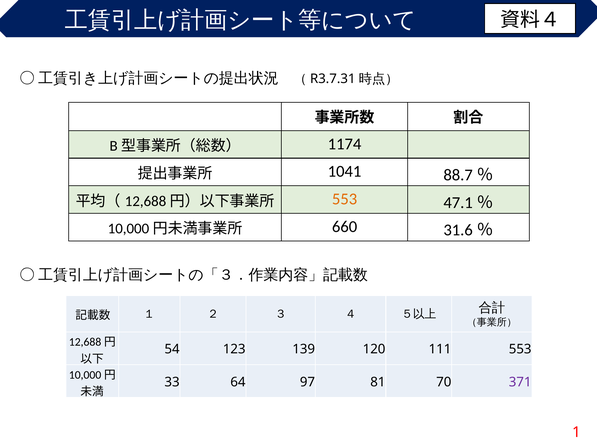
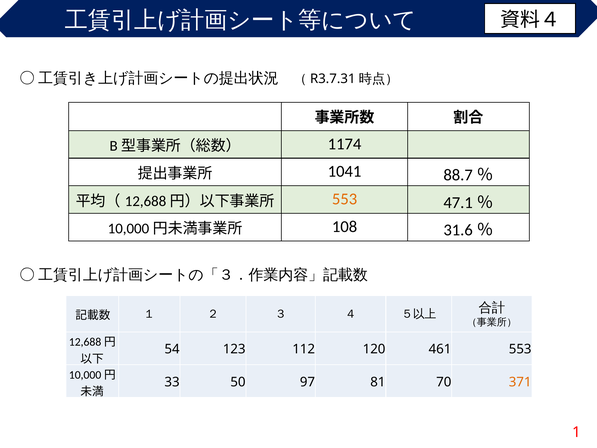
660: 660 -> 108 (345, 227)
139: 139 -> 112 (304, 349)
111: 111 -> 461 (440, 349)
64: 64 -> 50 (238, 382)
371 colour: purple -> orange (520, 382)
